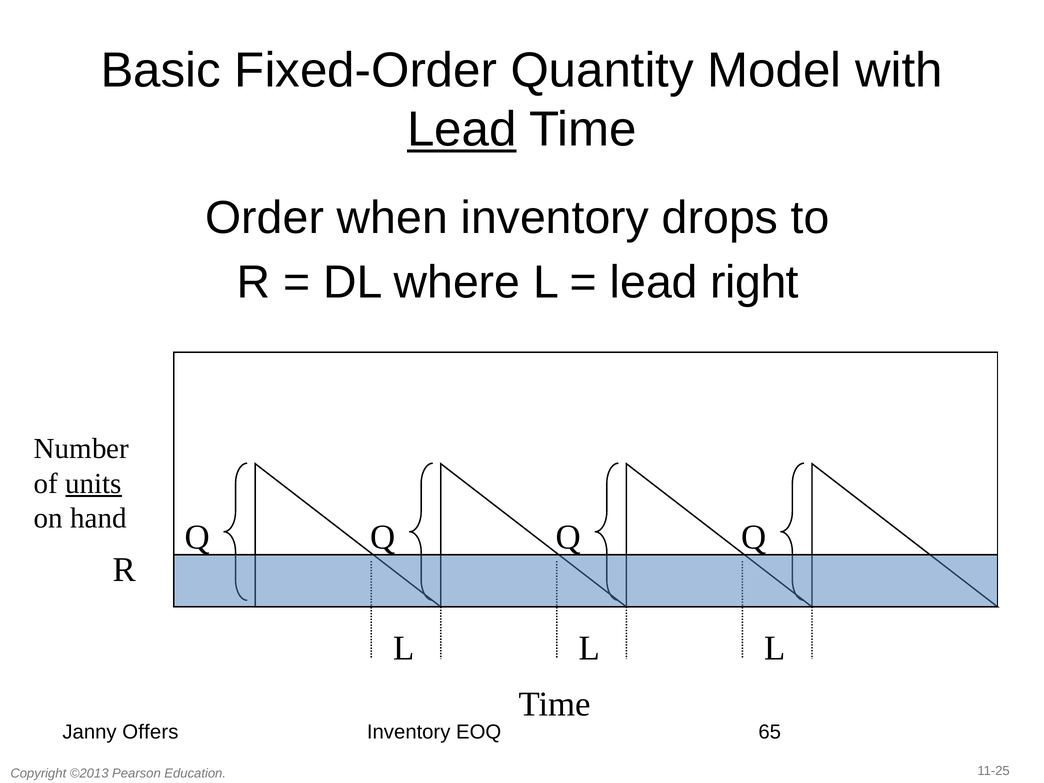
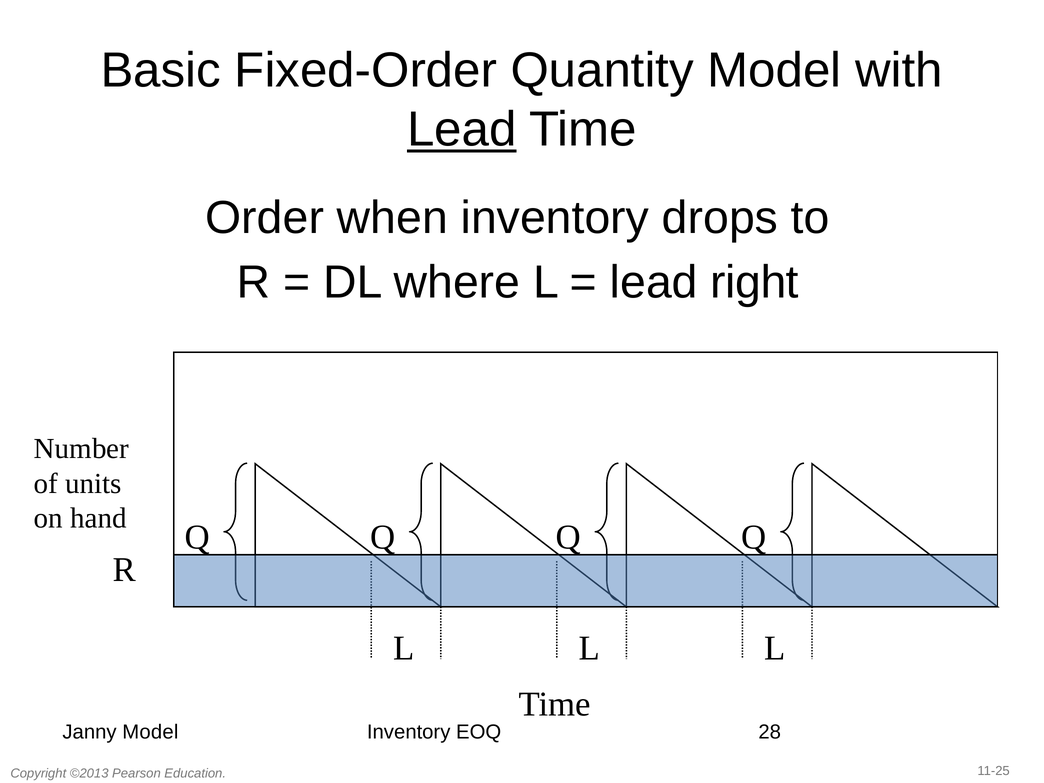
units underline: present -> none (93, 484)
Janny Offers: Offers -> Model (150, 732)
65: 65 -> 28 (770, 732)
